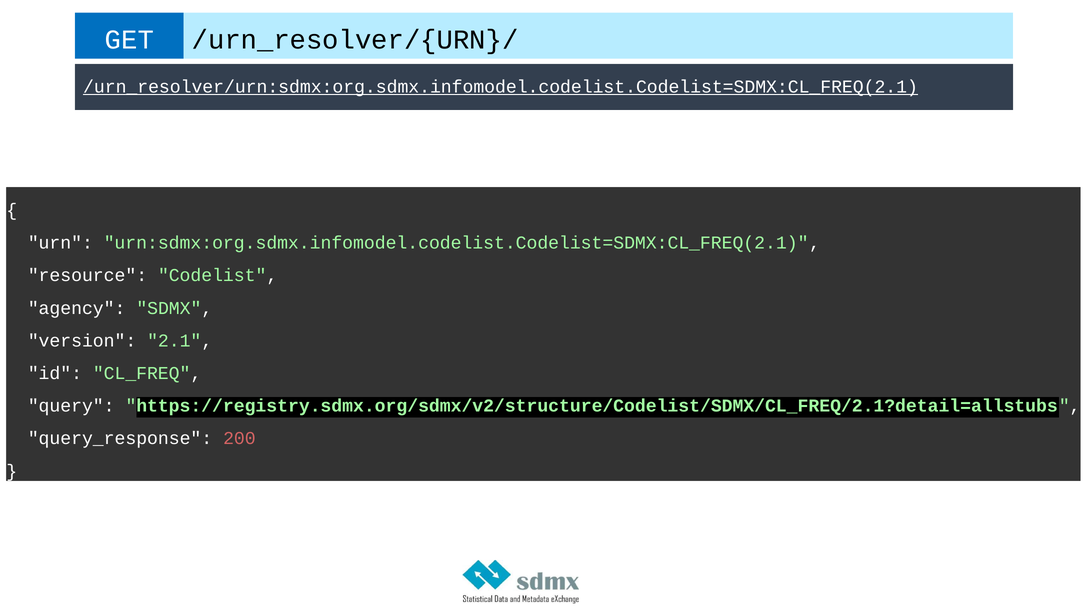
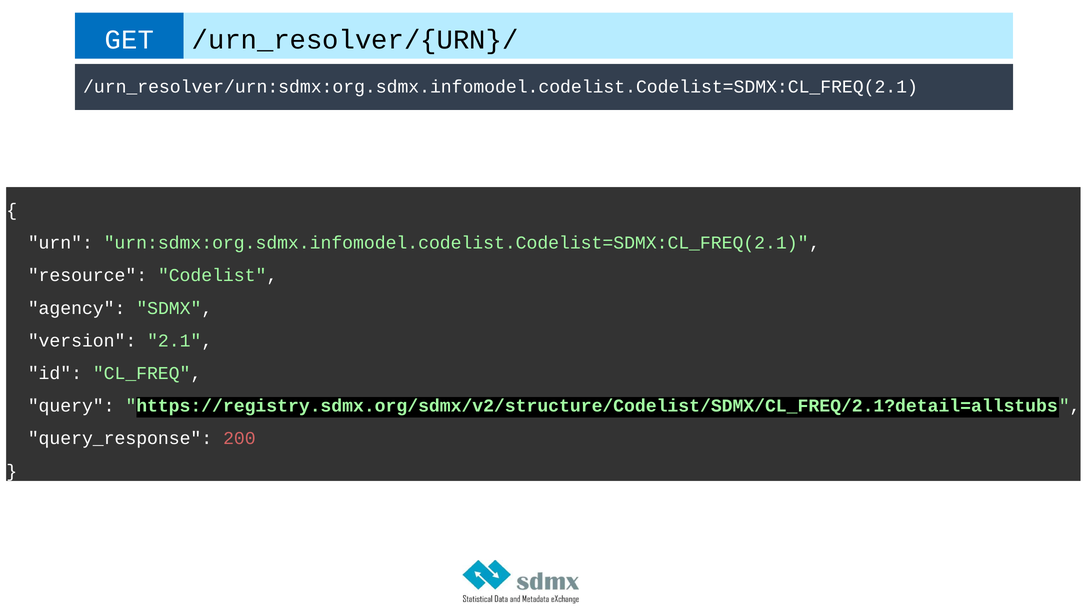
/urn_resolver/urn:sdmx:org.sdmx.infomodel.codelist.Codelist=SDMX:CL_FREQ(2.1 underline: present -> none (501, 87)
